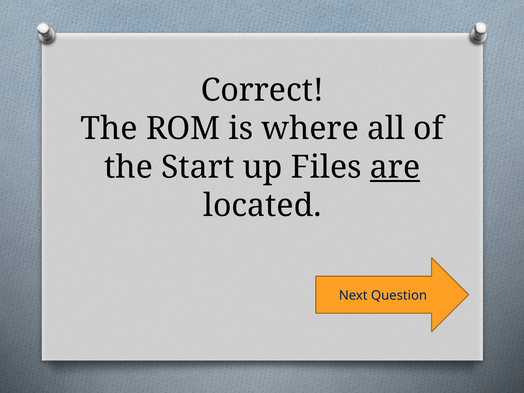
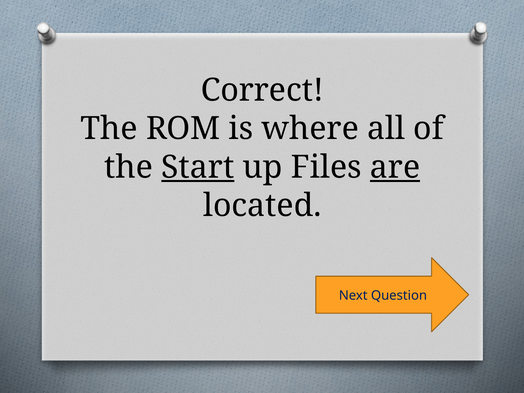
Start underline: none -> present (198, 167)
